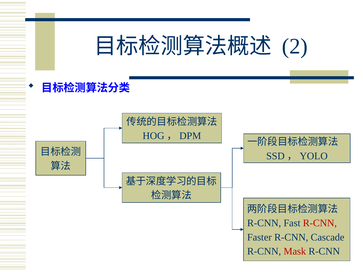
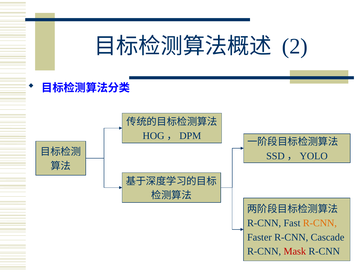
R-CNN colour: red -> orange (320, 223)
